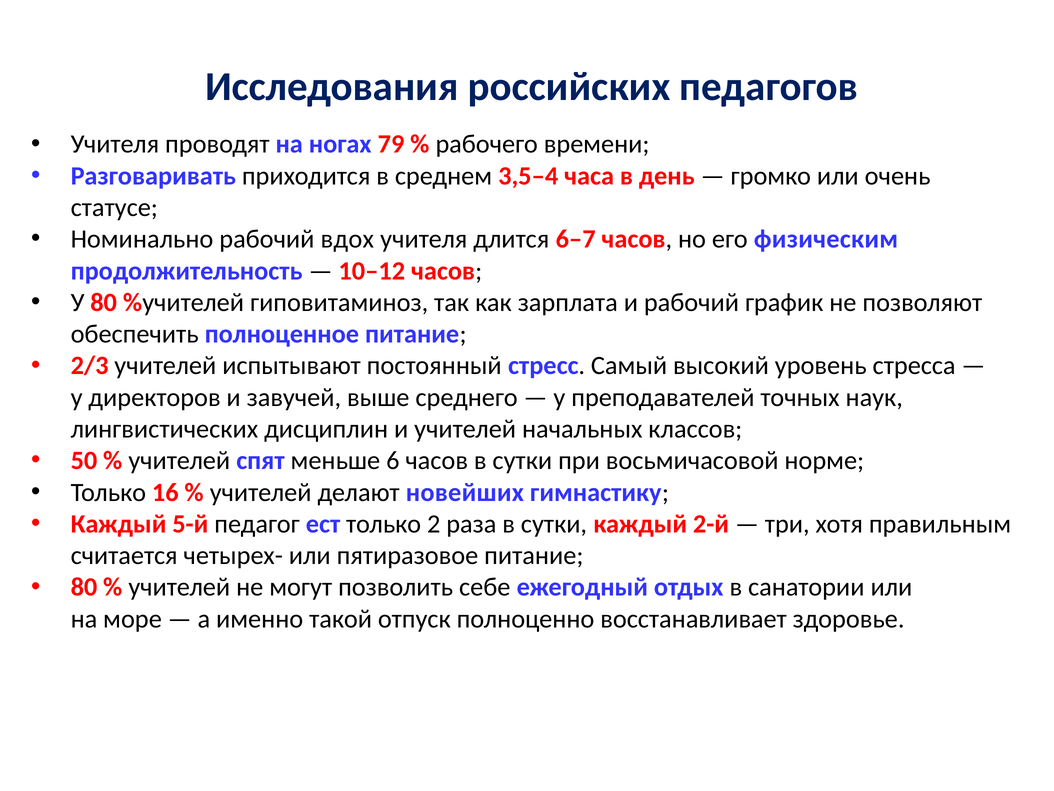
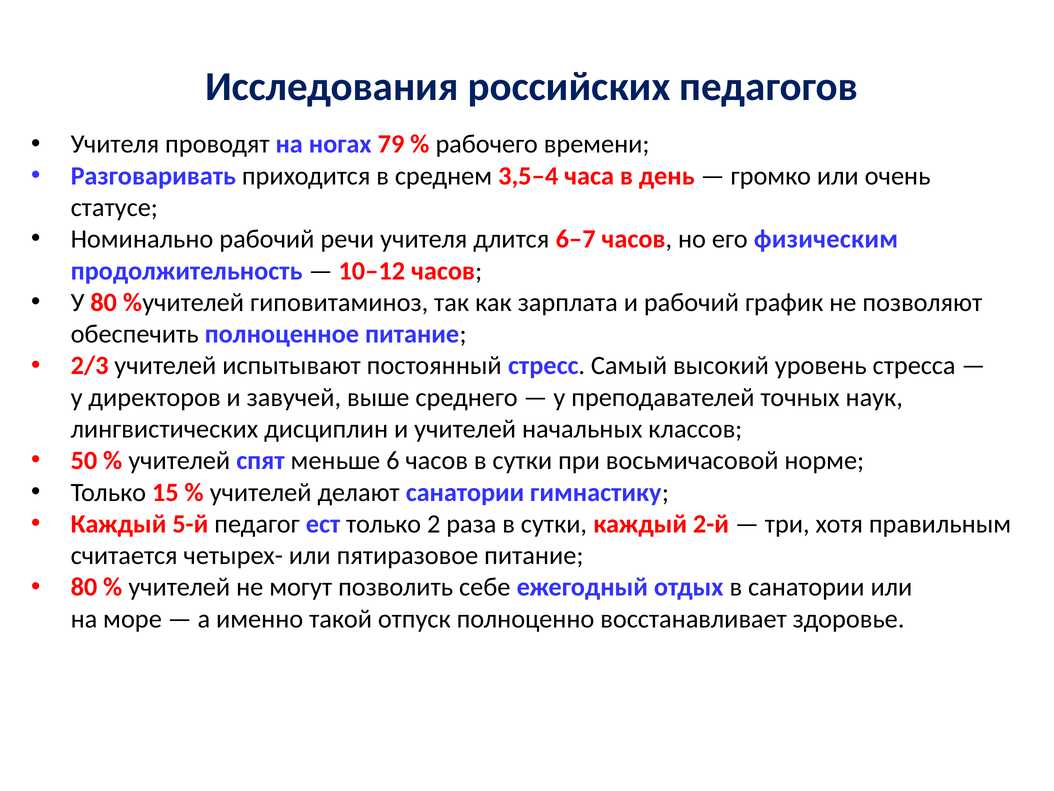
вдох: вдох -> речи (347, 239)
16: 16 -> 15 (165, 492)
делают новейших: новейших -> санатории (465, 492)
